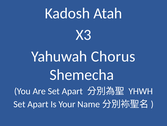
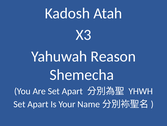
Chorus: Chorus -> Reason (113, 56)
